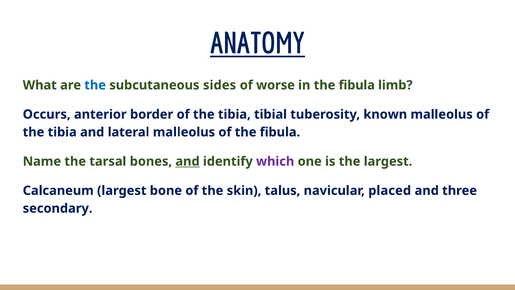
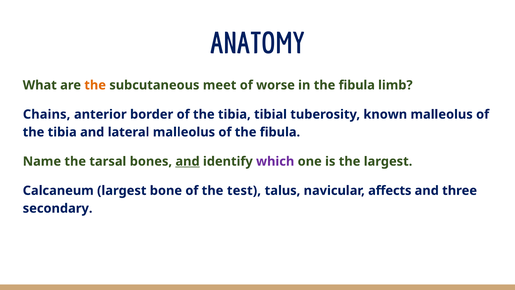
ANATOMY underline: present -> none (258, 44)
the colour: blue -> orange (95, 85)
sides: sides -> meet (220, 85)
Occurs: Occurs -> Chains (47, 114)
skin: skin -> test (244, 190)
placed: placed -> affects (390, 190)
